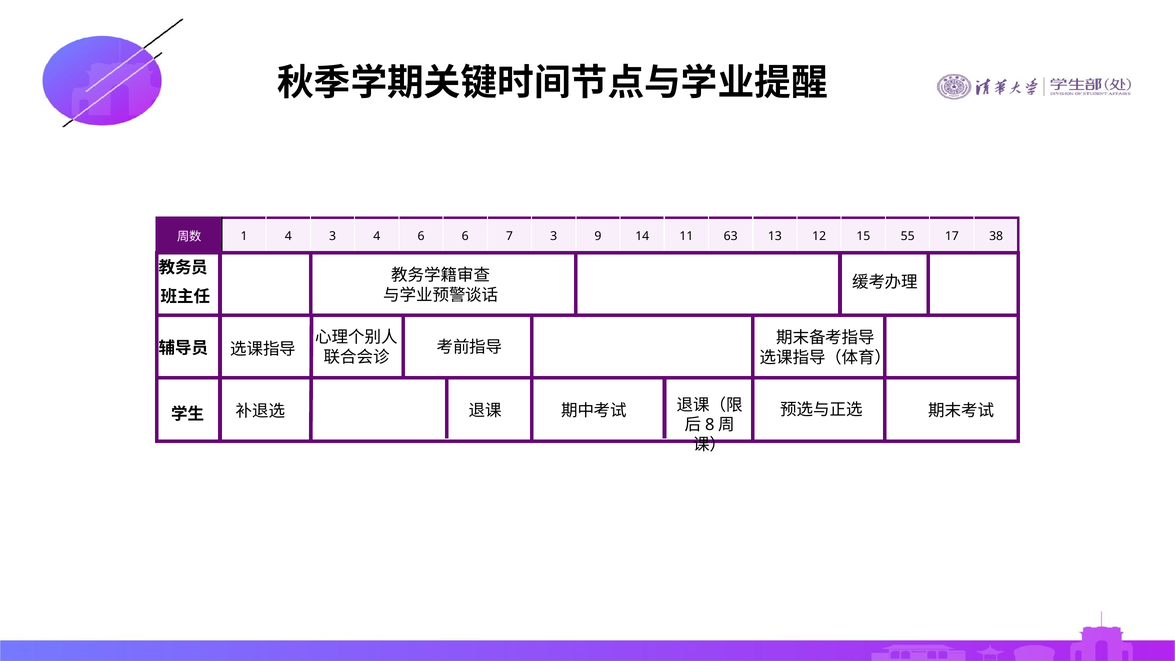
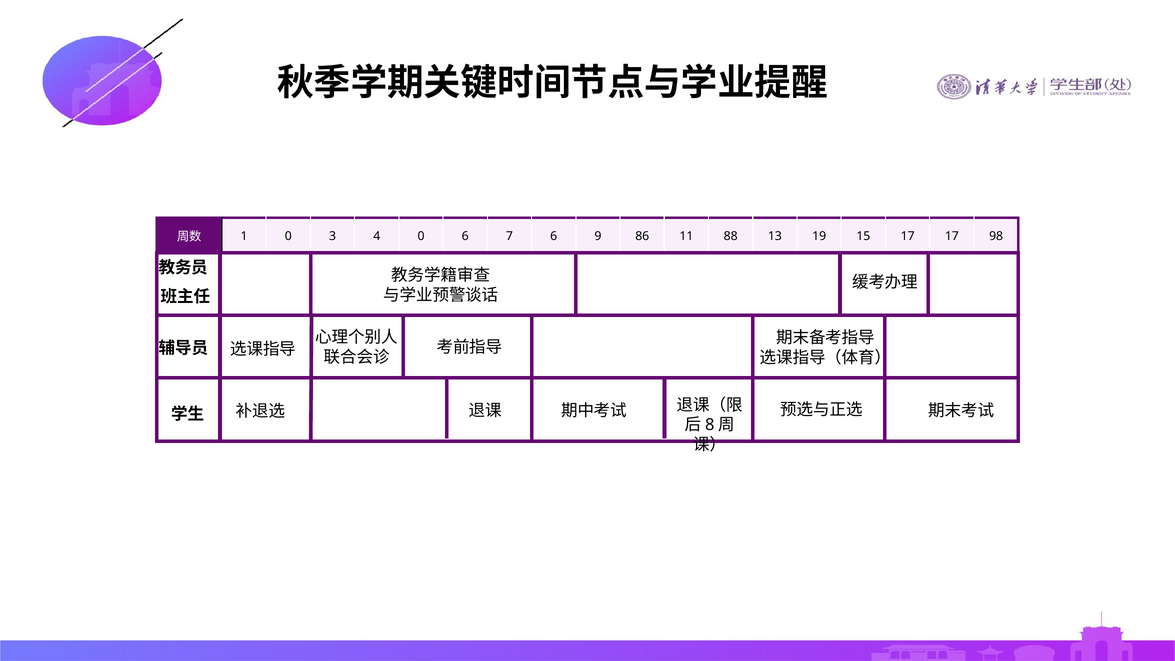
1 4: 4 -> 0 (288, 236)
4 6: 6 -> 0 (421, 236)
7 3: 3 -> 6 (554, 236)
14: 14 -> 86 (642, 236)
63: 63 -> 88 (731, 236)
12: 12 -> 19 (819, 236)
15 55: 55 -> 17 (908, 236)
38: 38 -> 98 (996, 236)
